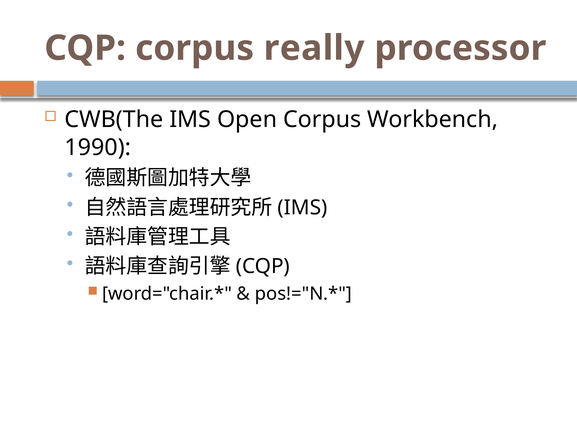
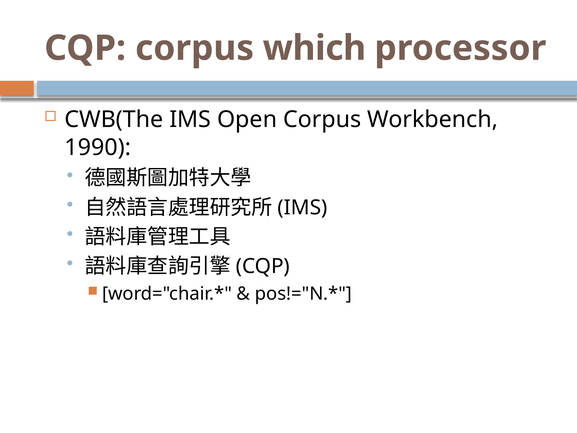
really: really -> which (314, 48)
